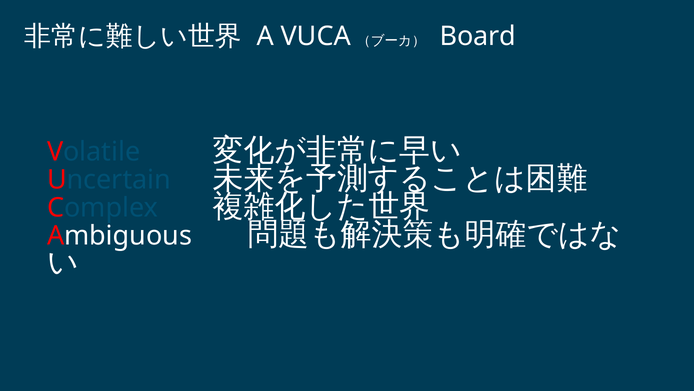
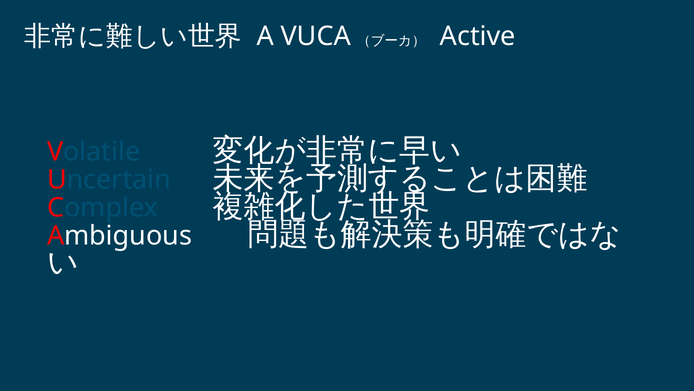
Board: Board -> Active (478, 36)
